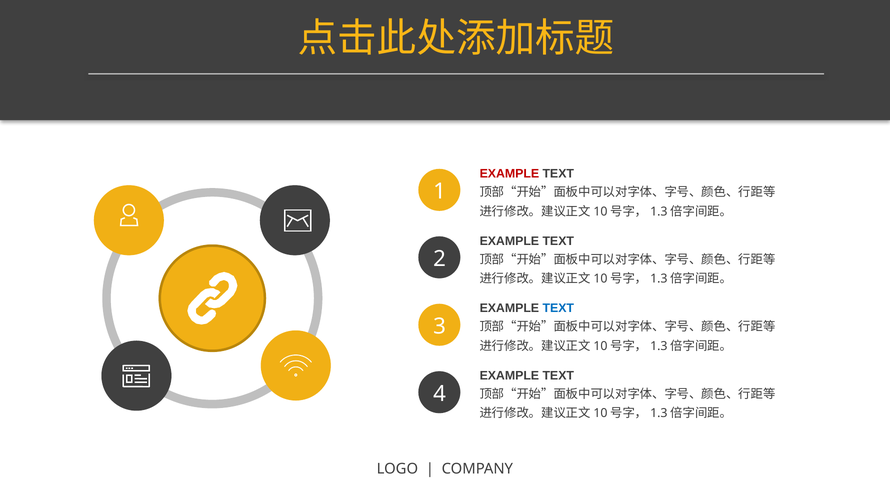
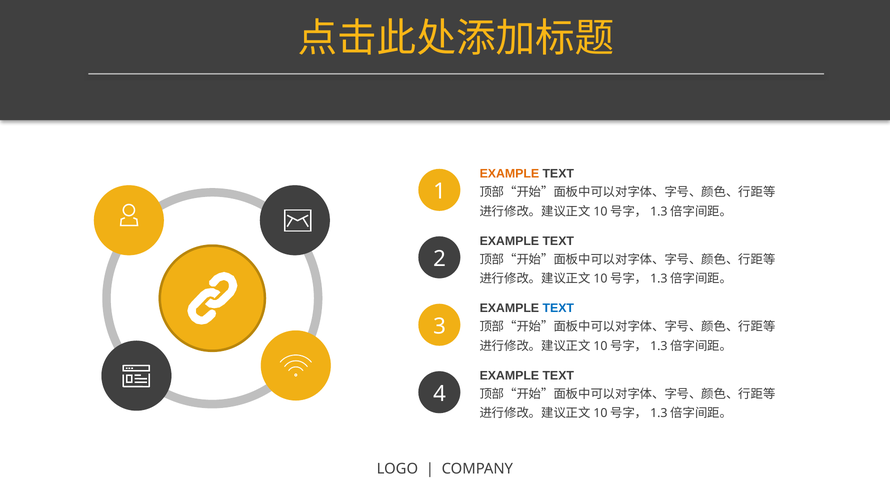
EXAMPLE colour: red -> orange (509, 174)
